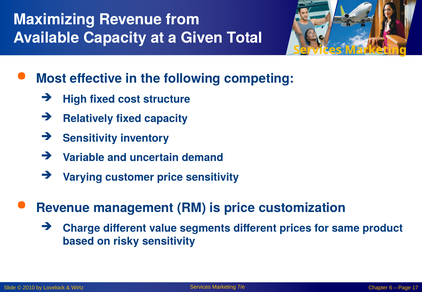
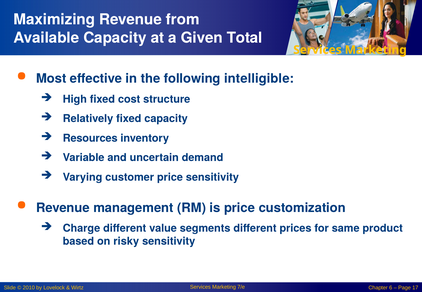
competing: competing -> intelligible (259, 79)
Sensitivity: Sensitivity -> Resources (90, 138)
